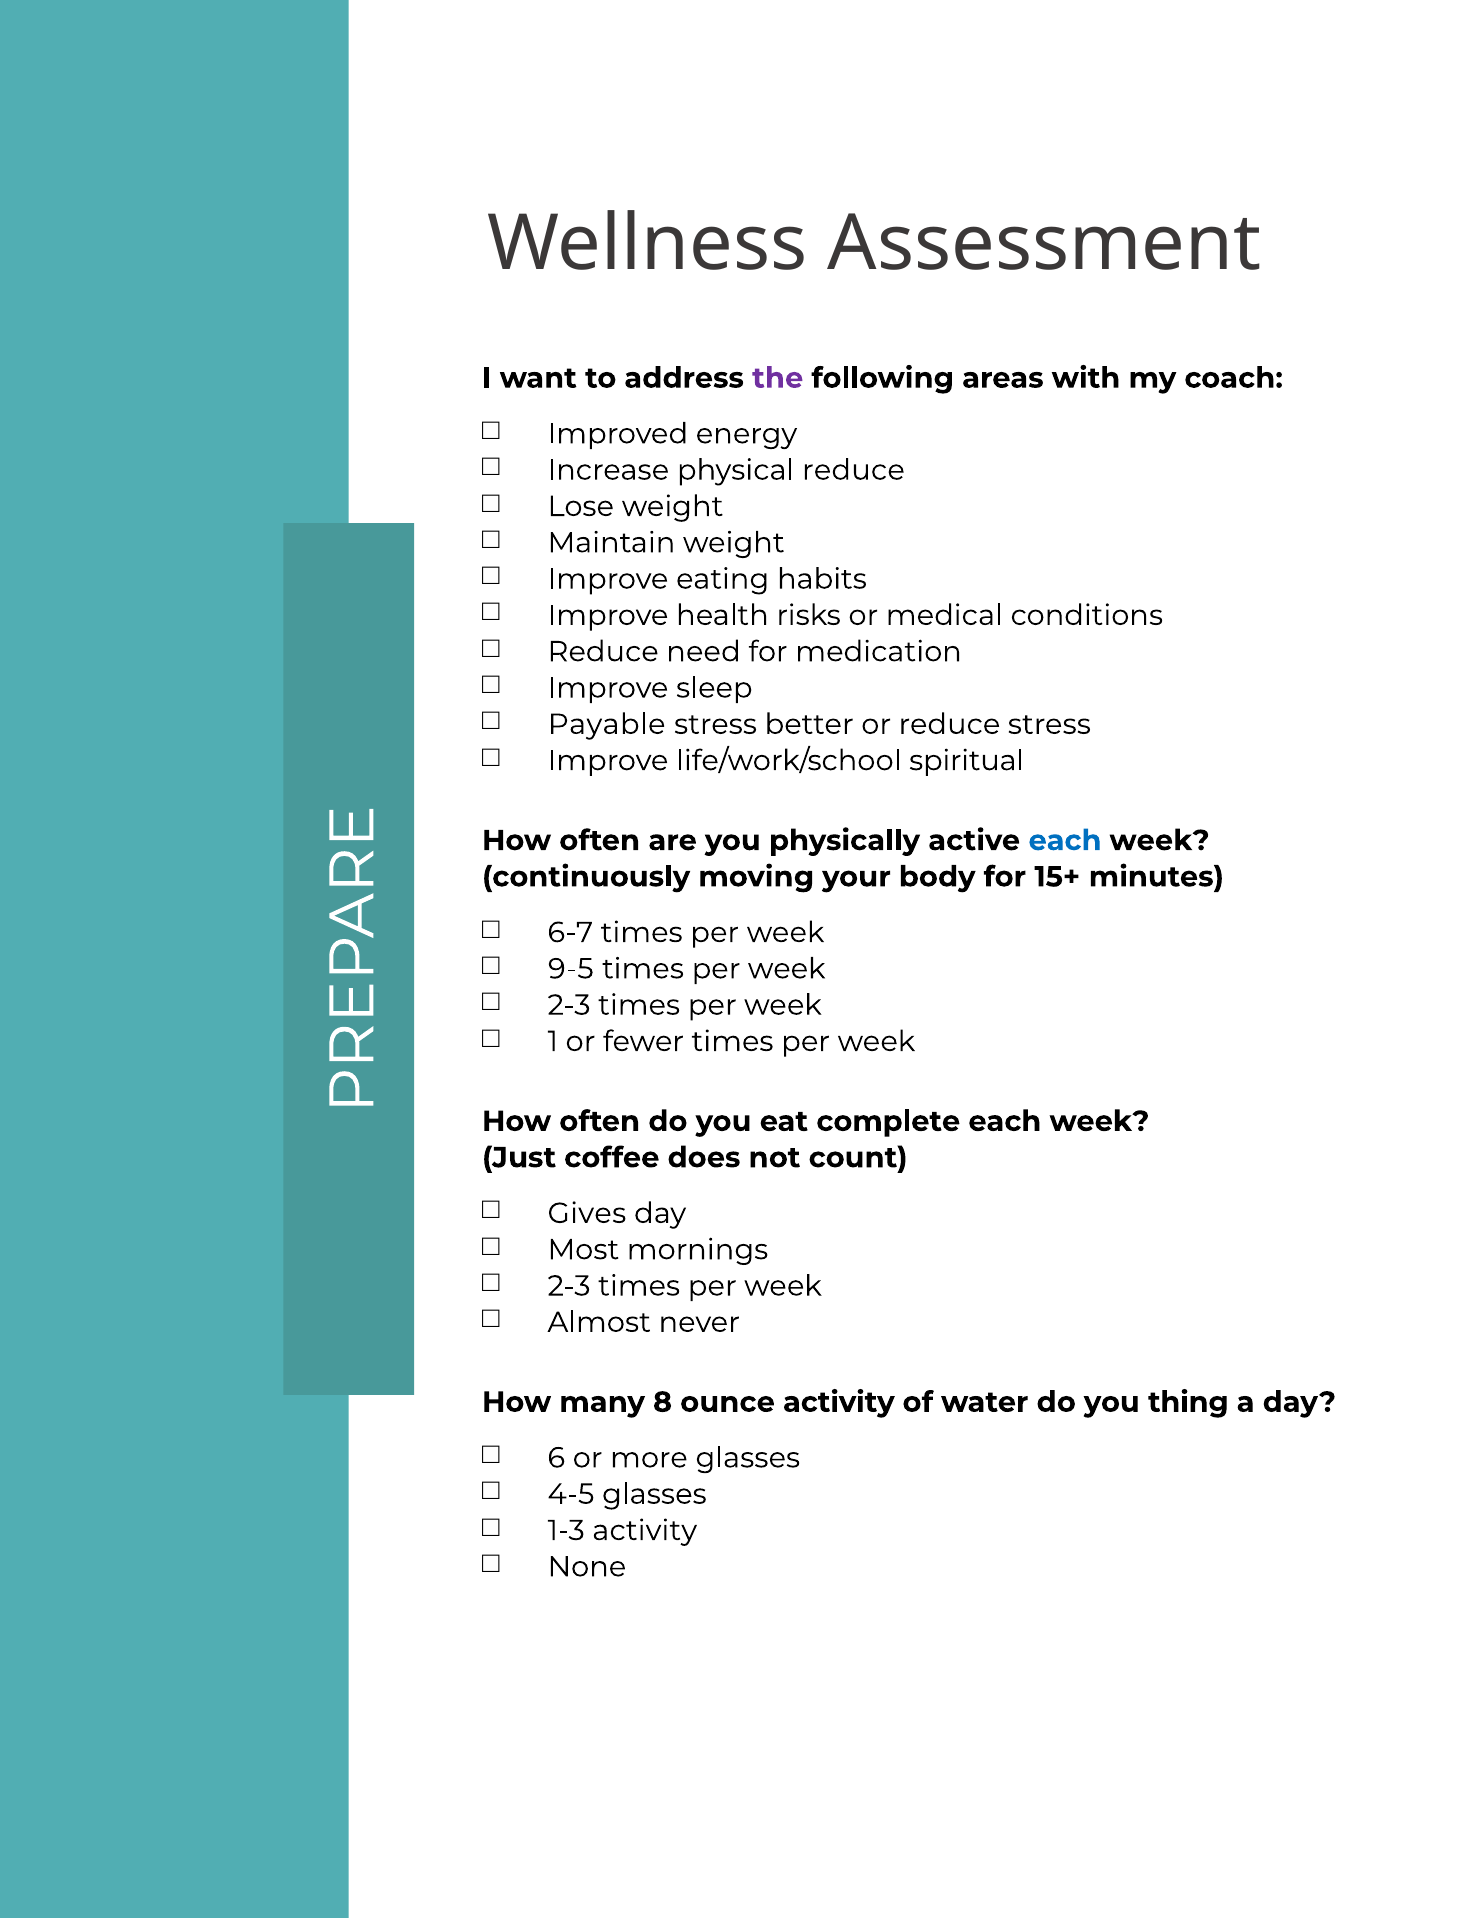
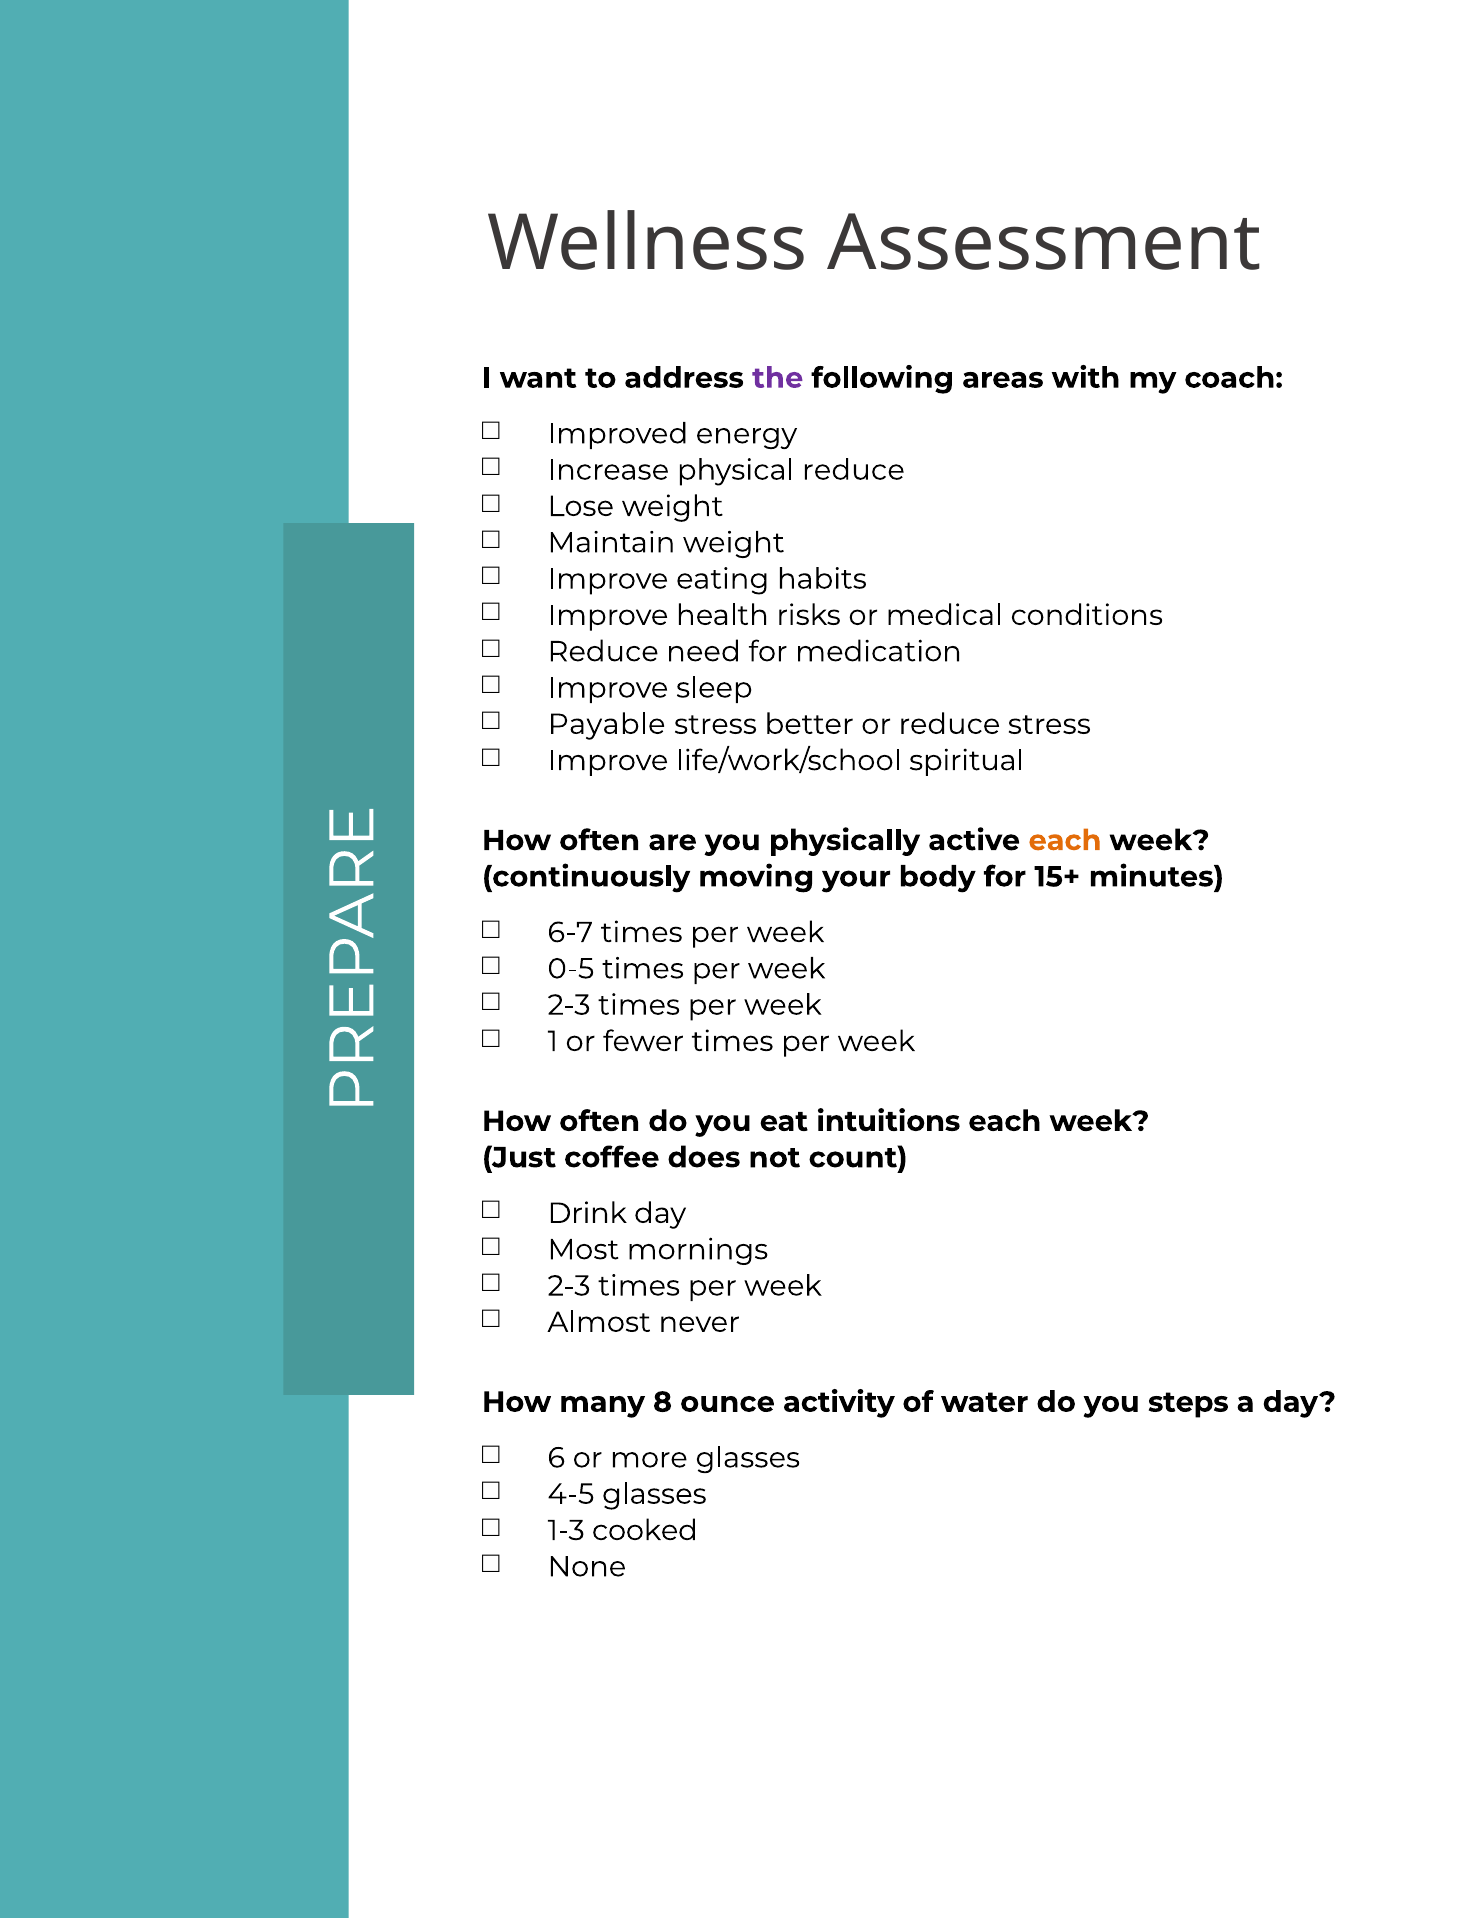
each colour: blue -> orange (1065, 840)
9-5: 9-5 -> 0-5 (571, 969)
complete: complete -> intuitions (888, 1121)
Gives: Gives -> Drink (587, 1213)
thing: thing -> steps (1188, 1402)
1-3 activity: activity -> cooked (645, 1530)
